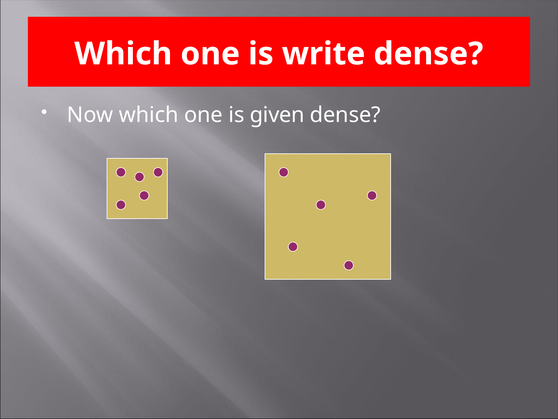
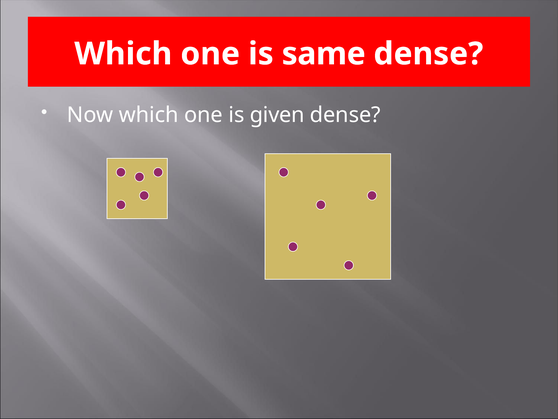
write: write -> same (324, 54)
